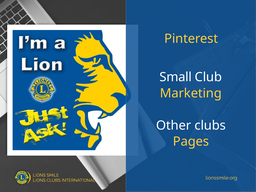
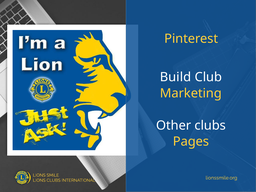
Small: Small -> Build (176, 77)
